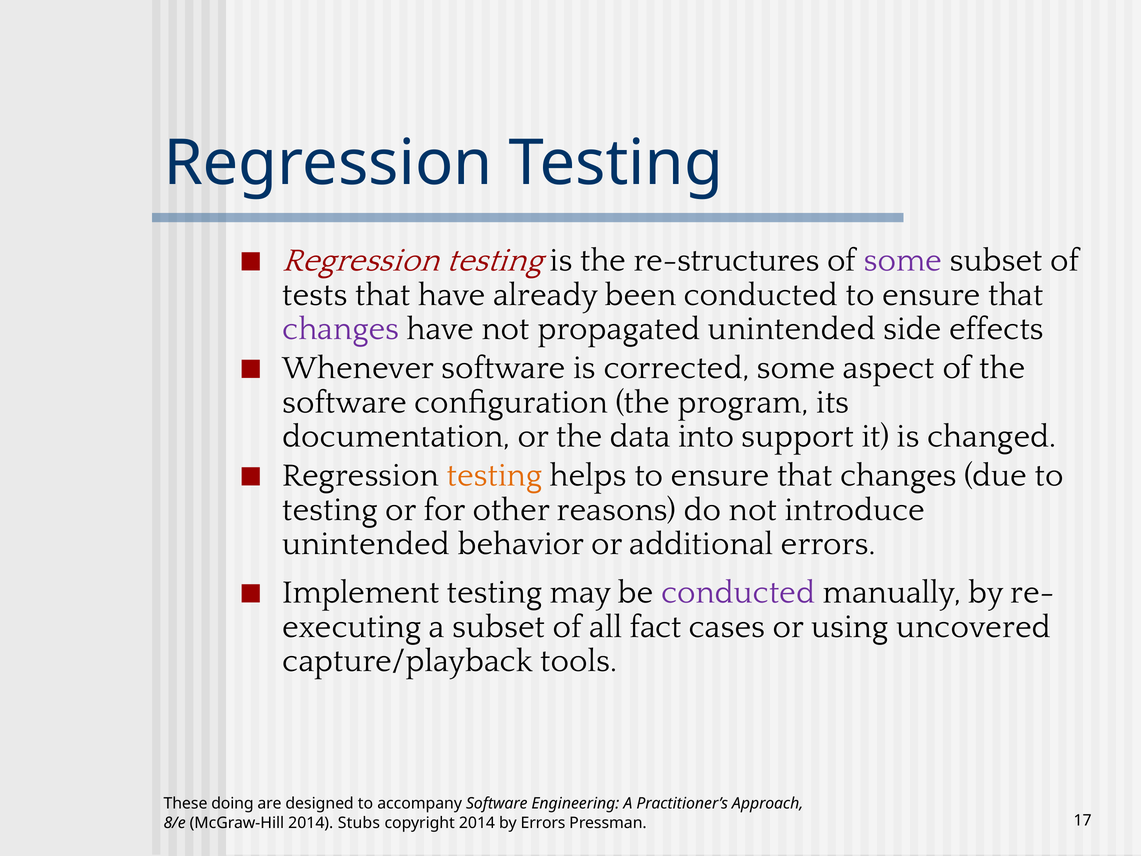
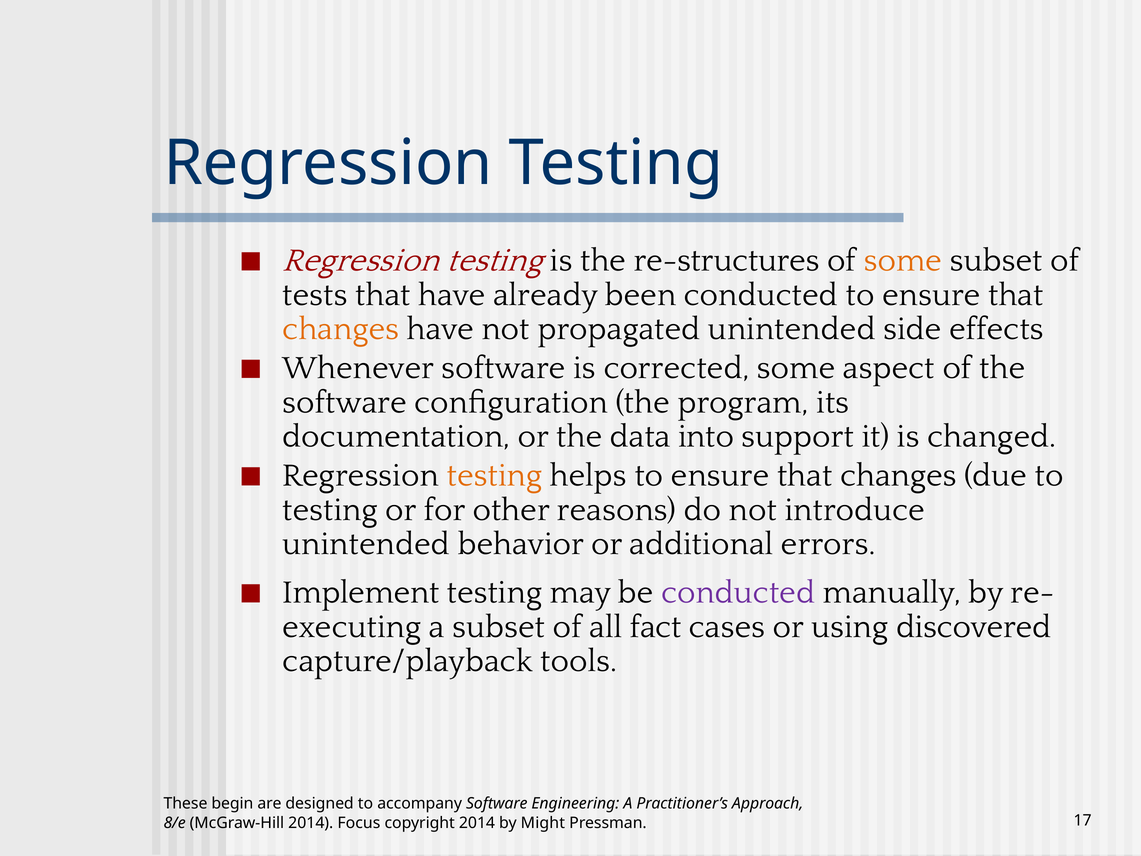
some colour: purple -> orange (903, 260)
changes colour: purple -> orange (341, 329)
uncovered: uncovered -> discovered (974, 626)
doing: doing -> begin (232, 804)
Stubs: Stubs -> Focus (359, 823)
by Errors: Errors -> Might (543, 823)
